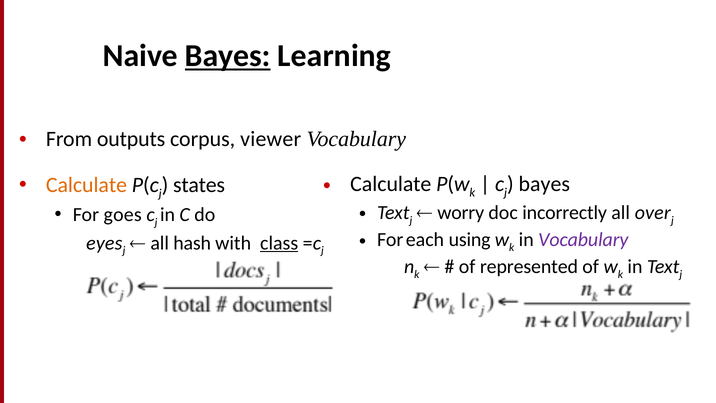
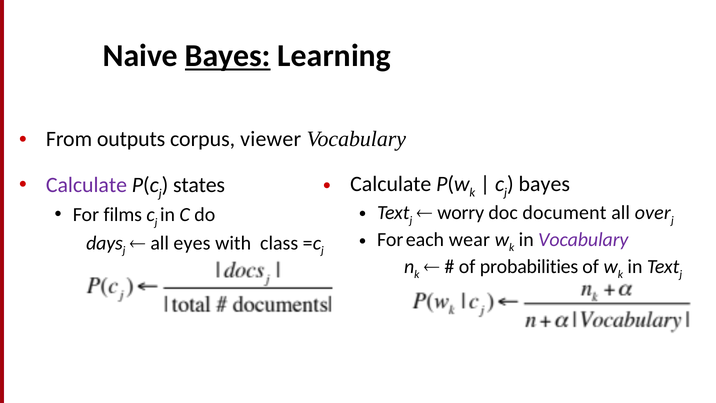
Calculate colour: orange -> purple (86, 185)
goes: goes -> films (123, 214)
incorrectly: incorrectly -> document (564, 212)
using: using -> wear (469, 239)
eyes: eyes -> days (104, 243)
hash: hash -> eyes (192, 243)
class underline: present -> none (279, 243)
represented: represented -> probabilities (529, 267)
